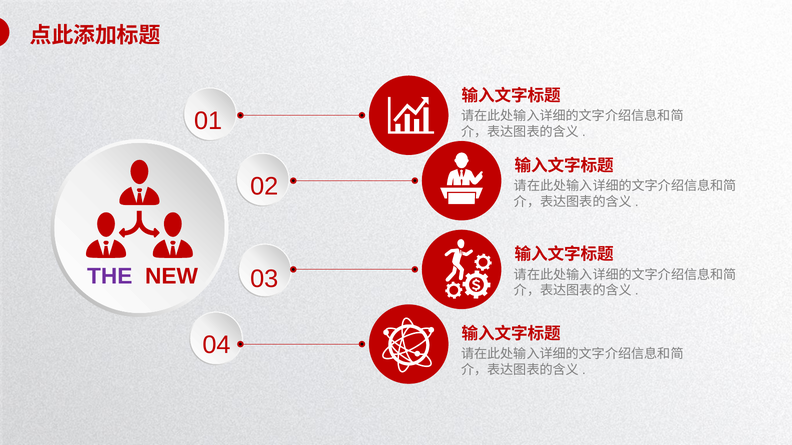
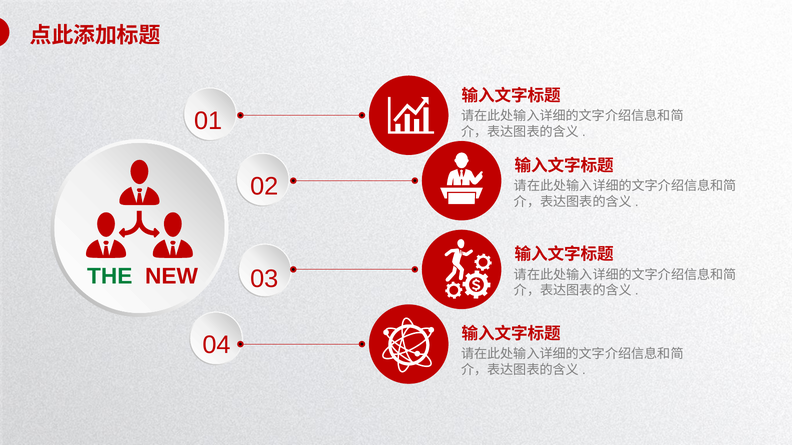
THE colour: purple -> green (110, 277)
